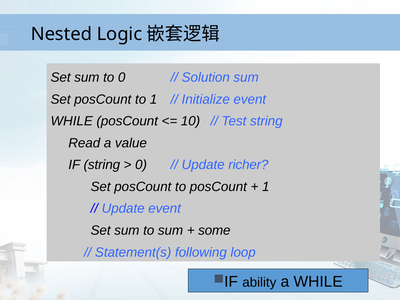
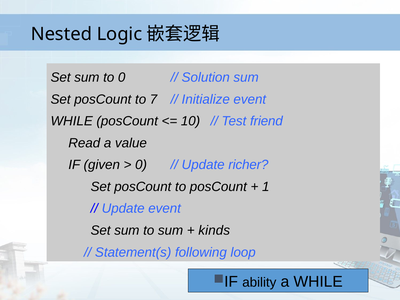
to 1: 1 -> 7 (154, 99)
Test string: string -> friend (266, 121)
IF string: string -> given (102, 165)
some: some -> kinds (214, 230)
